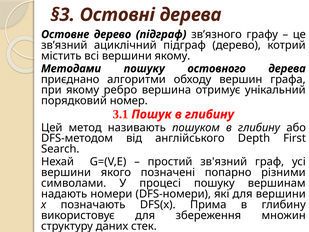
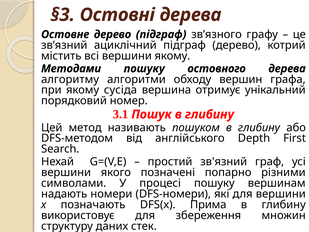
приєднано: приєднано -> алгоритму (70, 79)
ребро: ребро -> сусіда (120, 90)
